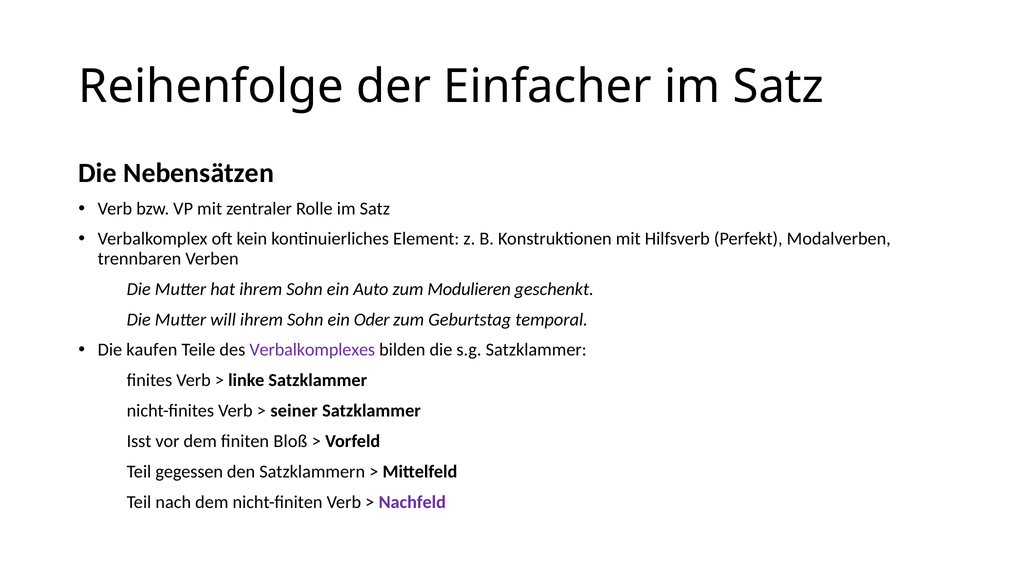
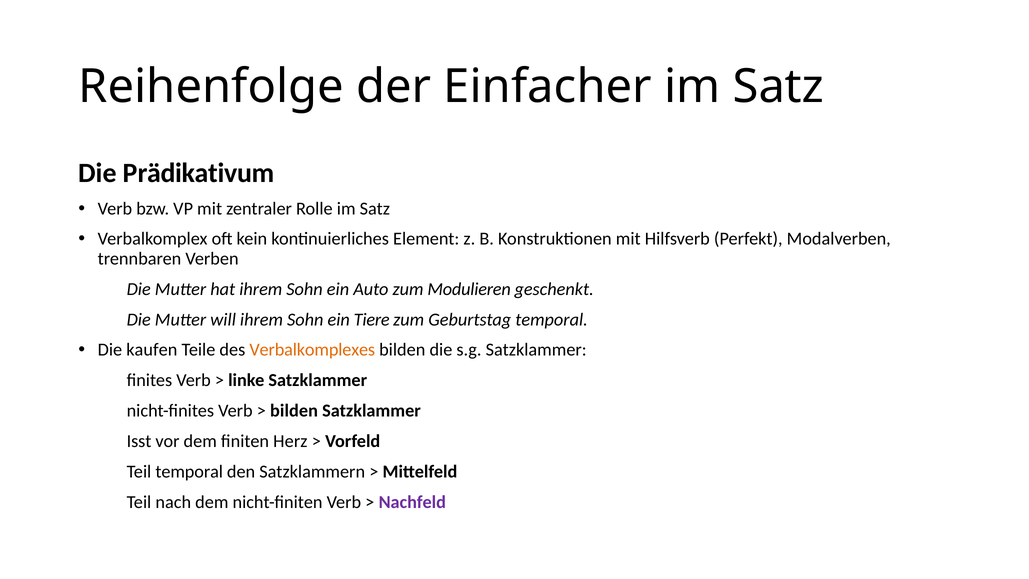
Nebensätzen: Nebensätzen -> Prädikativum (199, 173)
Oder: Oder -> Tiere (372, 319)
Verbalkomplexes colour: purple -> orange (312, 350)
seiner: seiner -> bilden (294, 411)
Bloß: Bloß -> Herz (290, 441)
Teil gegessen: gegessen -> temporal (189, 471)
